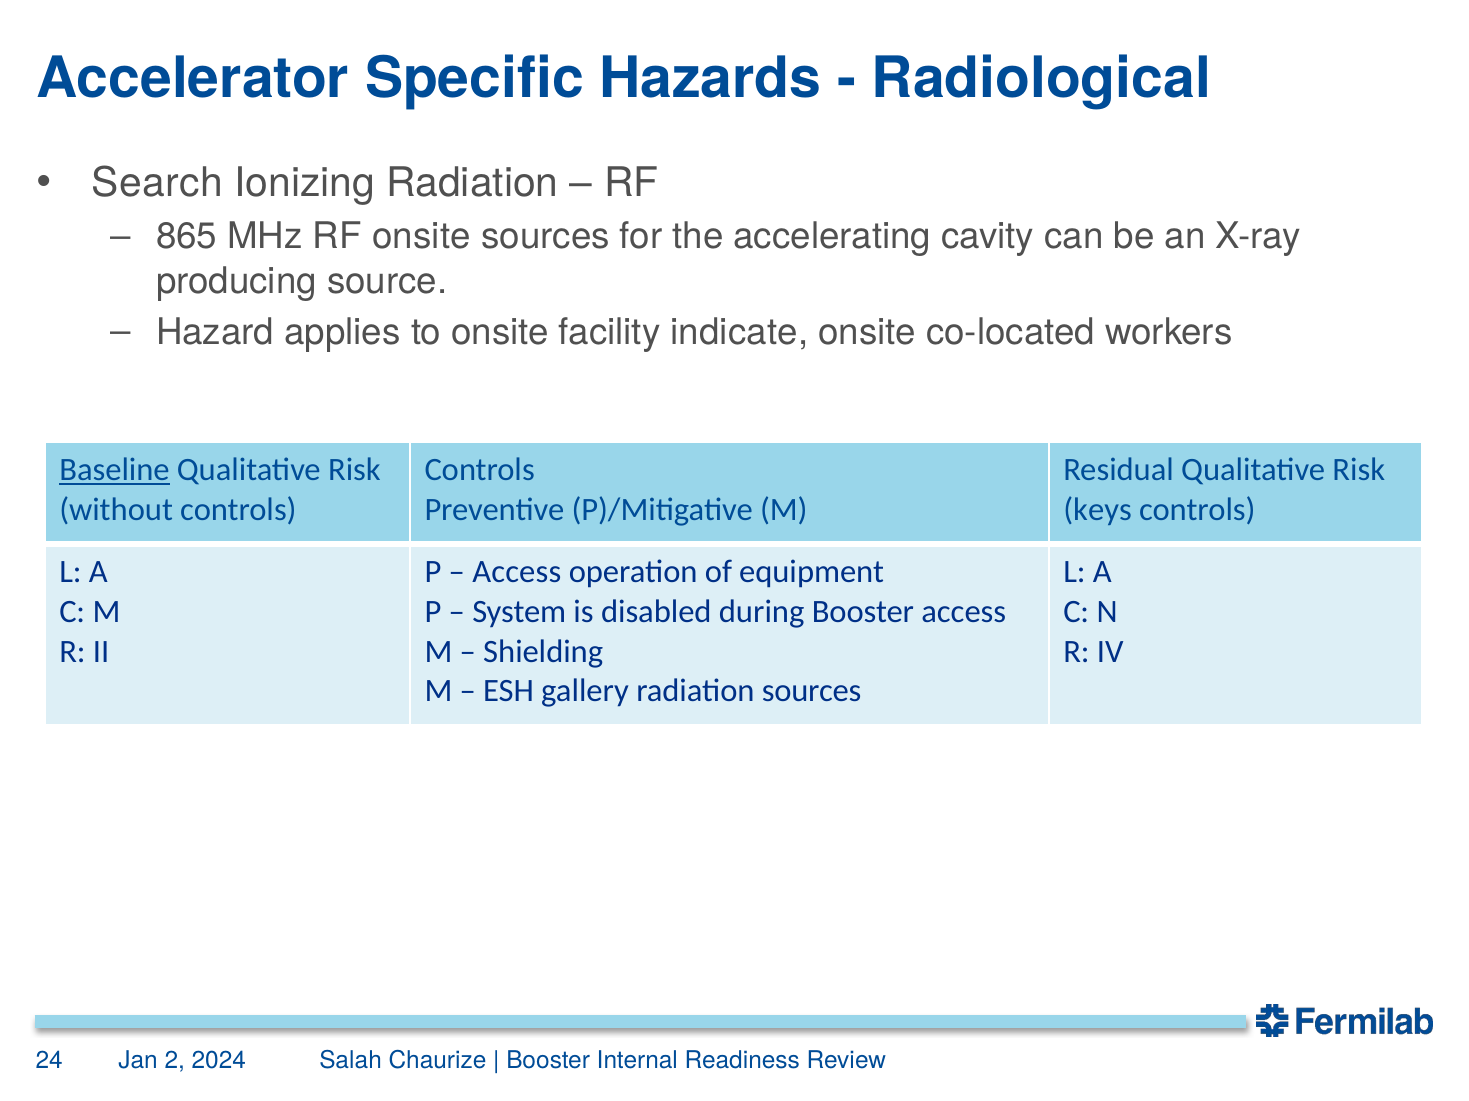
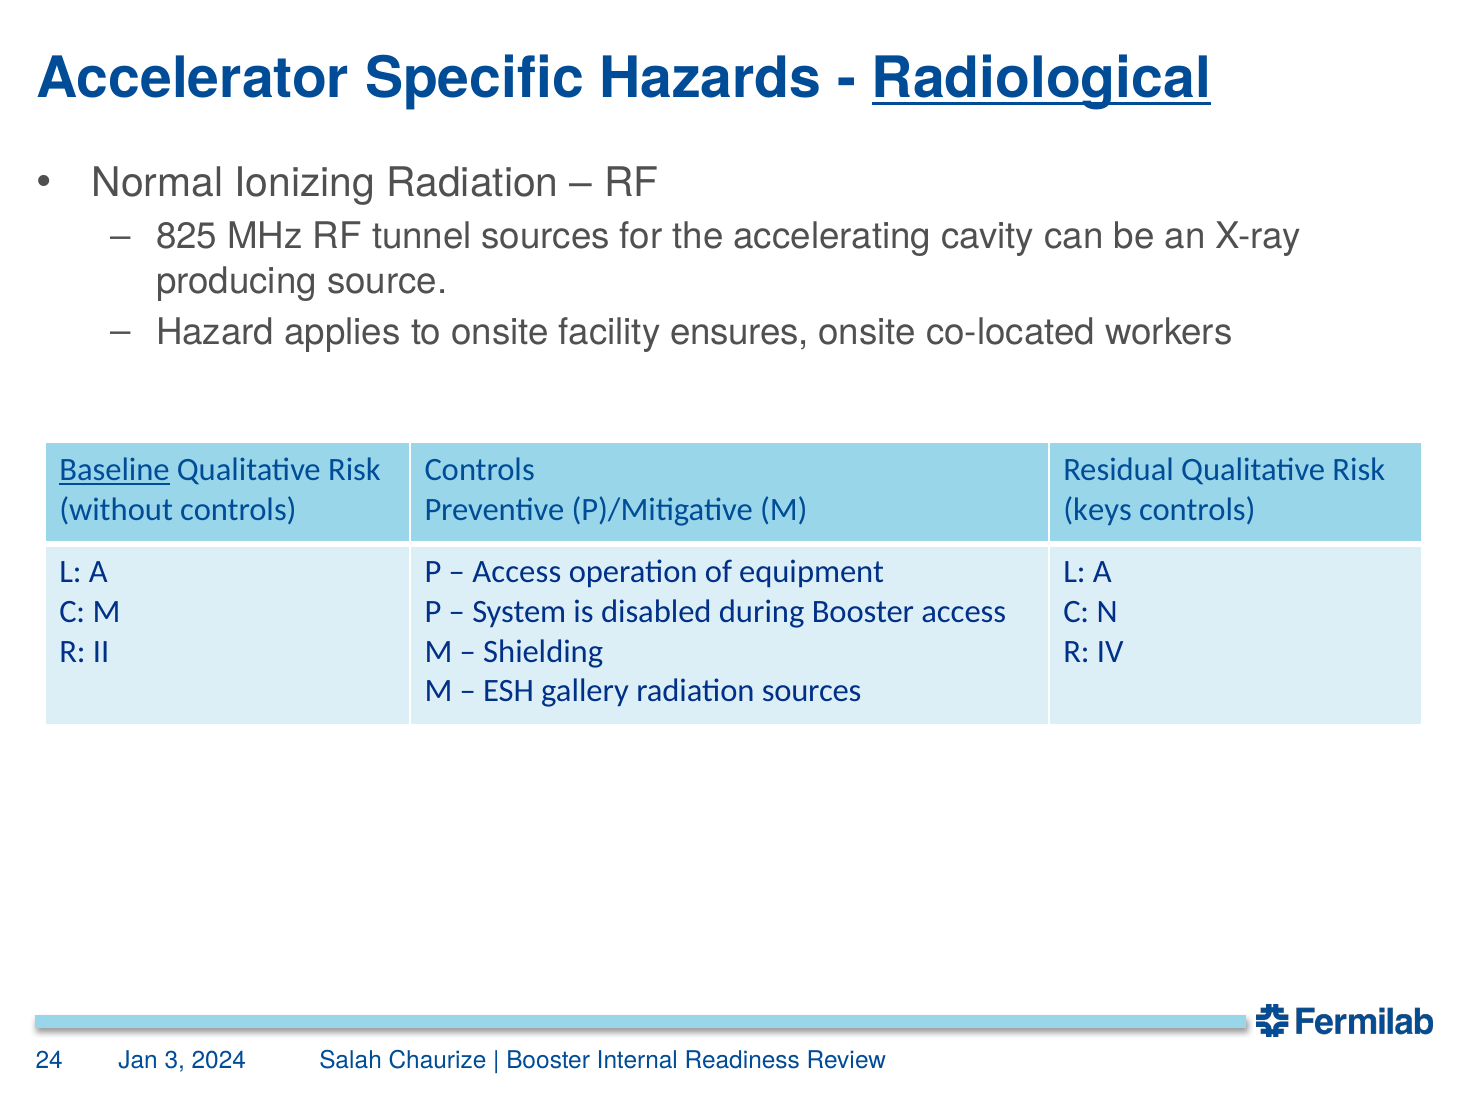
Radiological underline: none -> present (1041, 79)
Search: Search -> Normal (158, 183)
865: 865 -> 825 (187, 237)
RF onsite: onsite -> tunnel (422, 237)
indicate: indicate -> ensures (740, 333)
2: 2 -> 3 (175, 1061)
